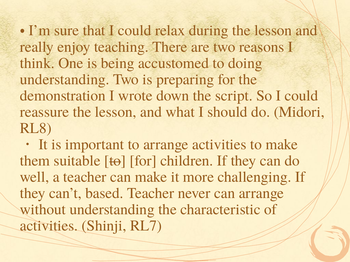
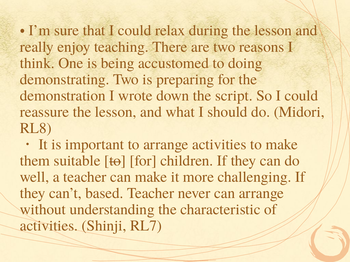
understanding: understanding -> demonstrating (65, 79)
